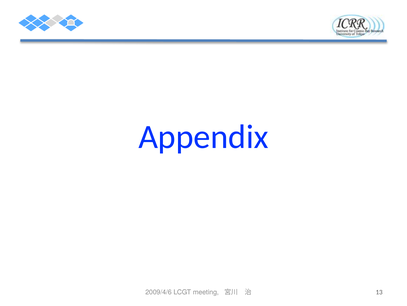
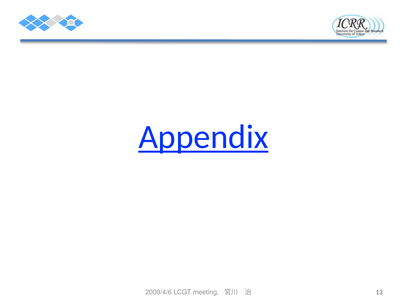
Appendix underline: none -> present (203, 137)
